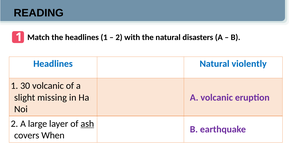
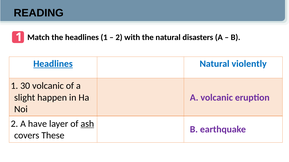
Headlines underline: none -> present (53, 64)
missing: missing -> happen (52, 98)
large: large -> have (37, 124)
When: When -> These (53, 136)
